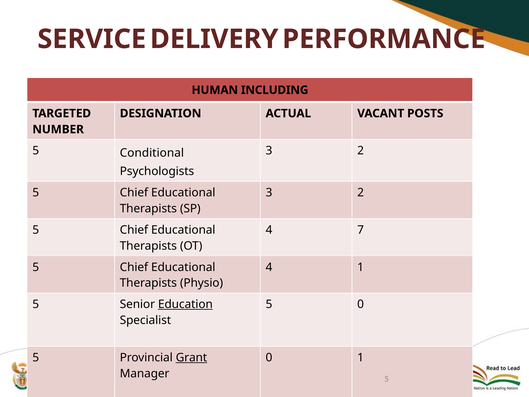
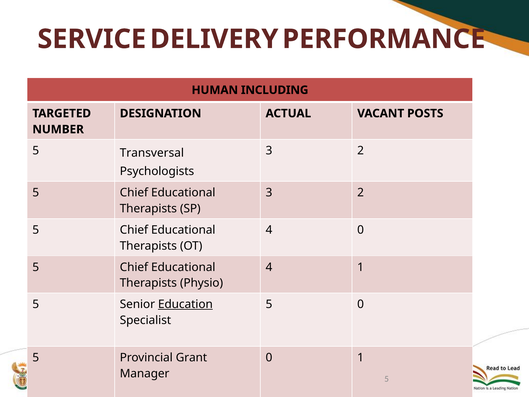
Conditional: Conditional -> Transversal (152, 153)
4 7: 7 -> 0 (361, 230)
Grant underline: present -> none (191, 357)
